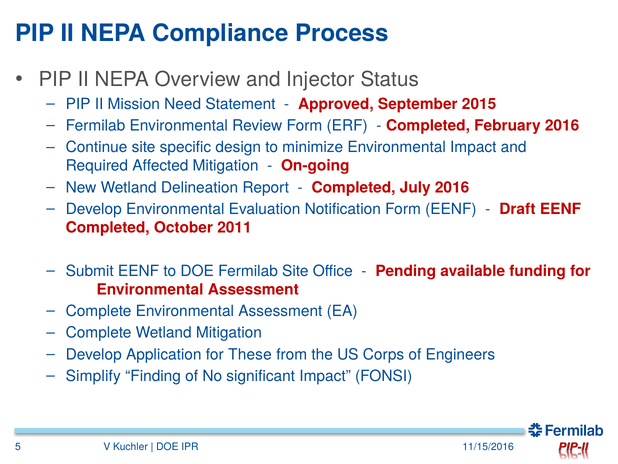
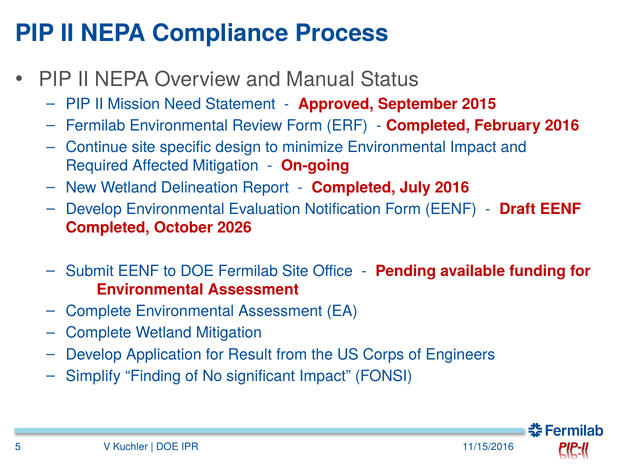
Injector: Injector -> Manual (321, 79)
2011: 2011 -> 2026 (234, 227)
These: These -> Result (250, 354)
